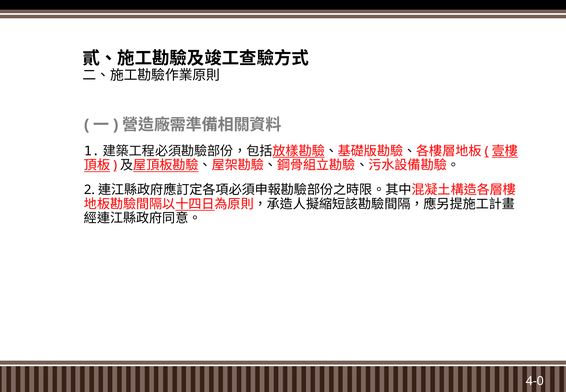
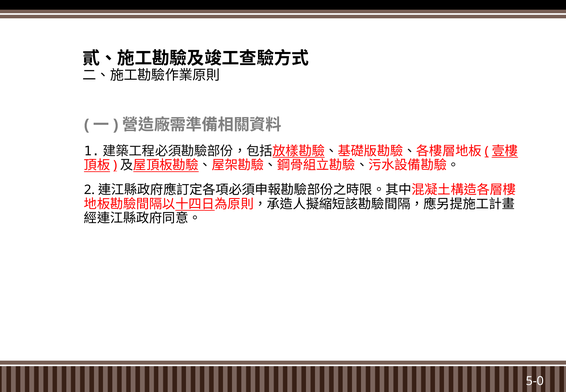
4-0: 4-0 -> 5-0 (535, 381)
